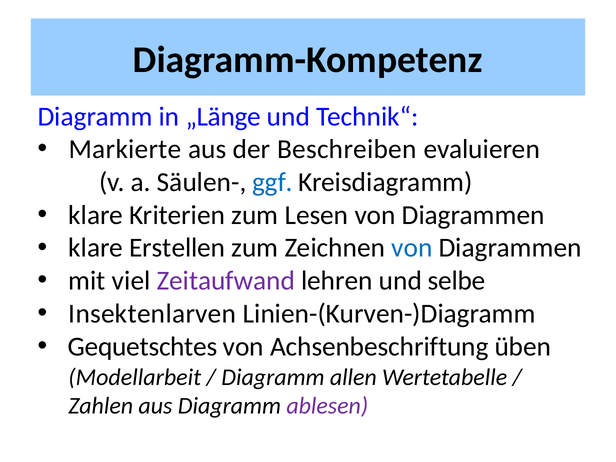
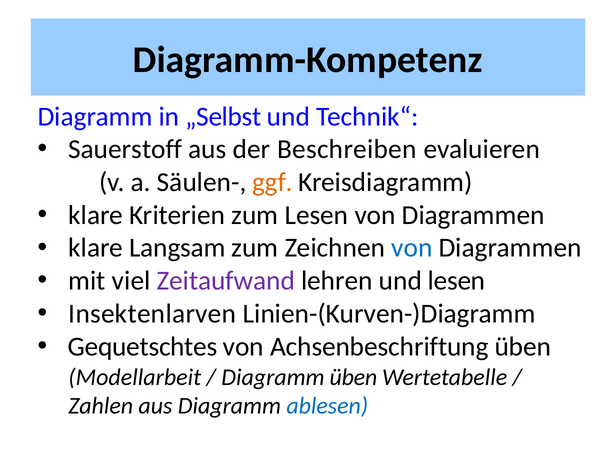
„Länge: „Länge -> „Selbst (223, 117)
Markierte: Markierte -> Sauerstoff (125, 149)
ggf colour: blue -> orange (272, 182)
Erstellen: Erstellen -> Langsam (177, 248)
und selbe: selbe -> lesen (457, 281)
Diagramm allen: allen -> üben (353, 377)
ablesen colour: purple -> blue (327, 406)
